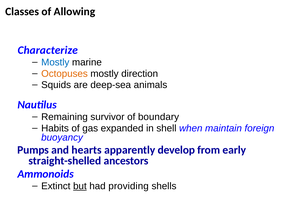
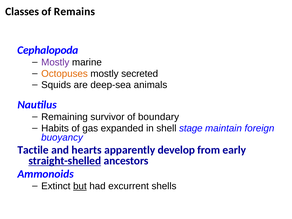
Allowing: Allowing -> Remains (74, 12)
Characterize: Characterize -> Cephalopoda (48, 50)
Mostly colour: blue -> purple (55, 62)
direction: direction -> secreted (140, 74)
when: when -> stage (191, 128)
Pumps: Pumps -> Tactile (33, 150)
straight-shelled underline: none -> present (65, 161)
providing: providing -> excurrent (129, 186)
